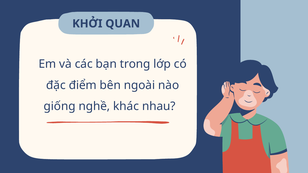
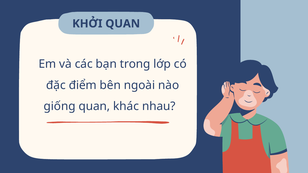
giống nghề: nghề -> quan (94, 106)
